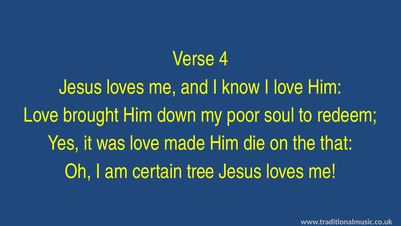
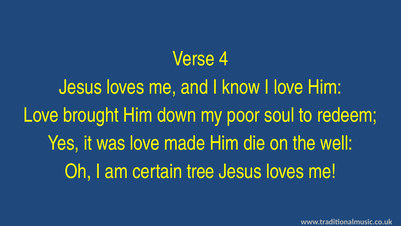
that: that -> well (337, 143)
